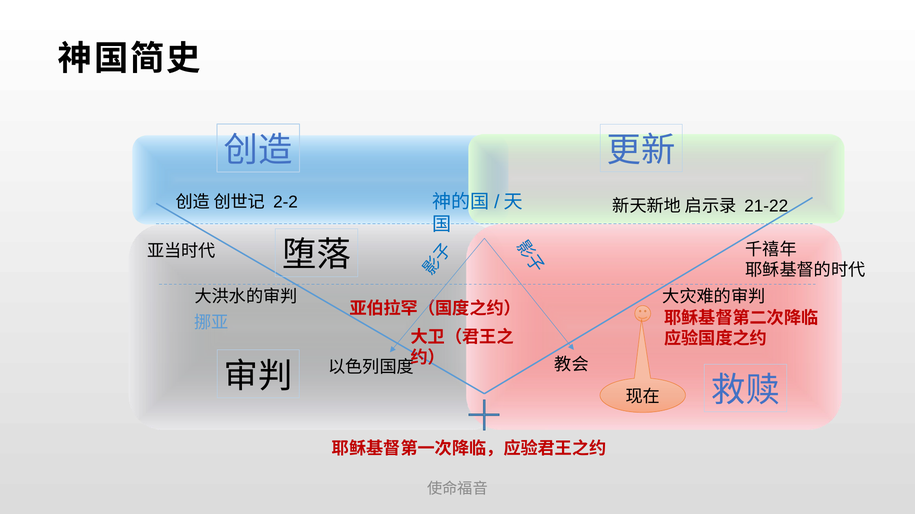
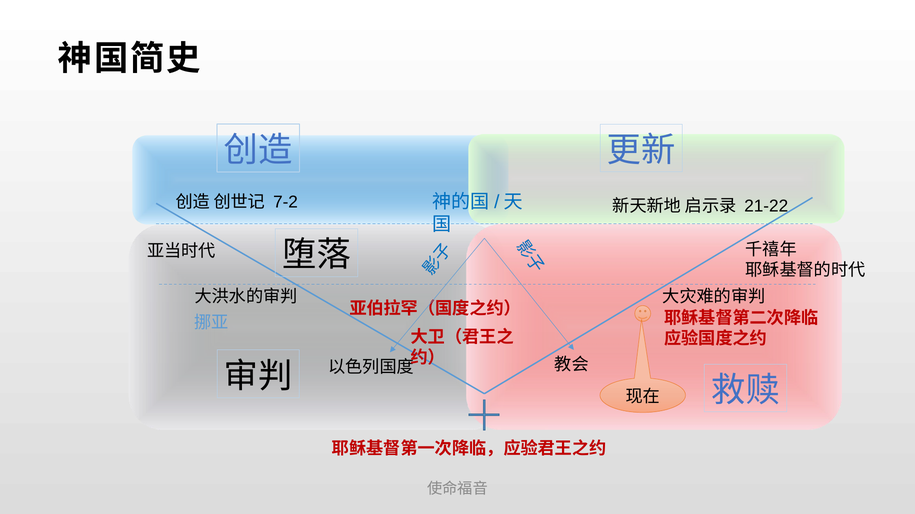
2-2: 2-2 -> 7-2 (286, 202)
